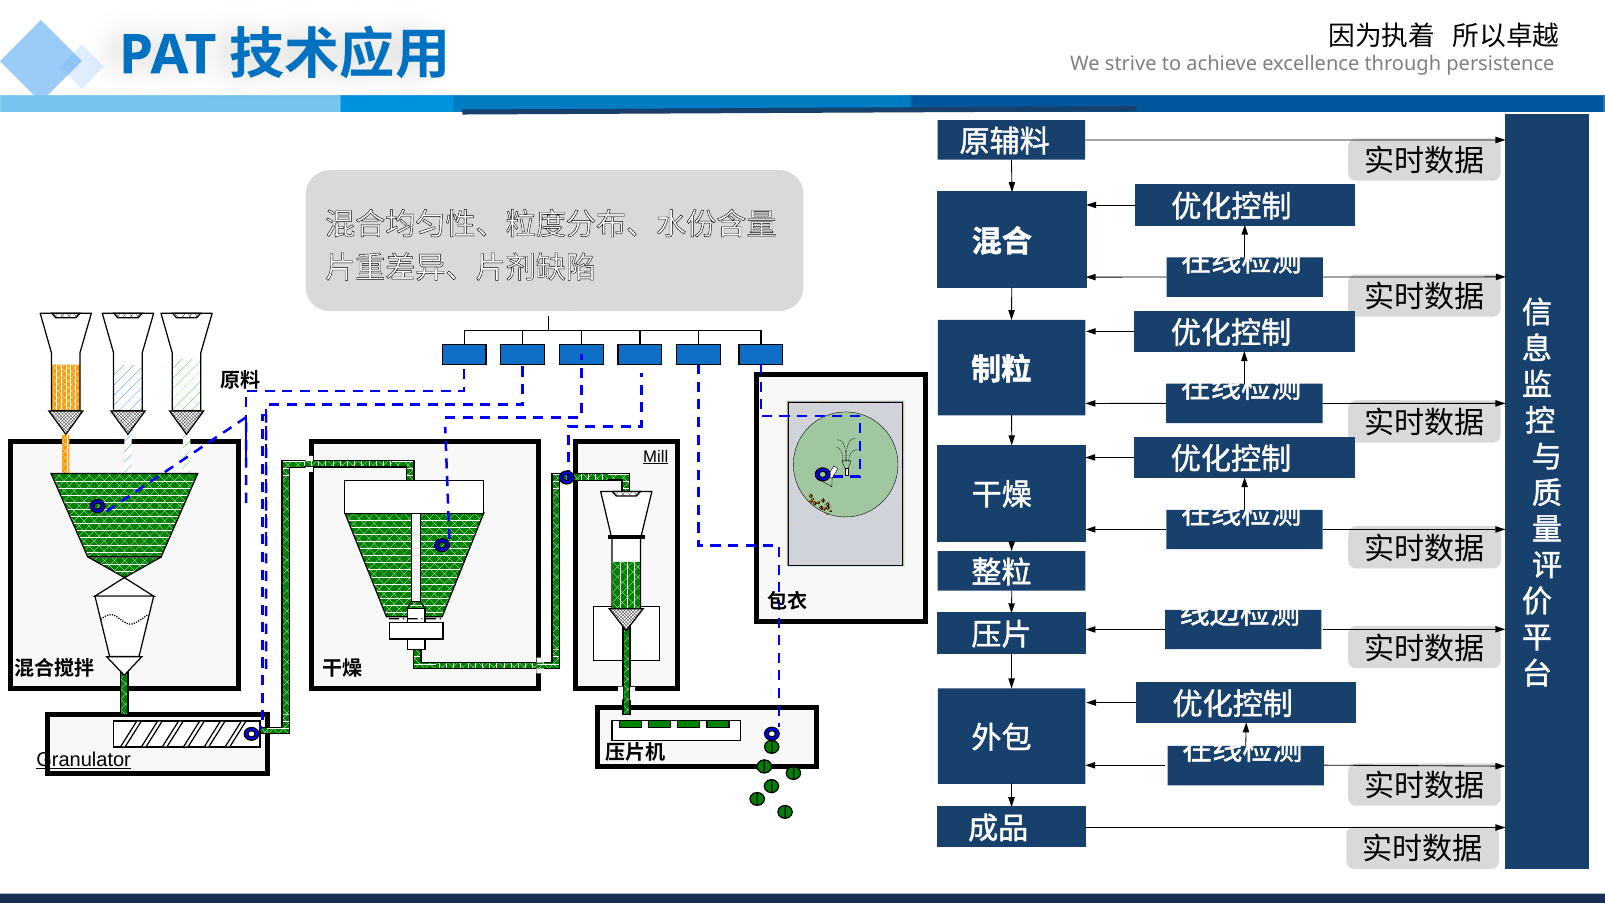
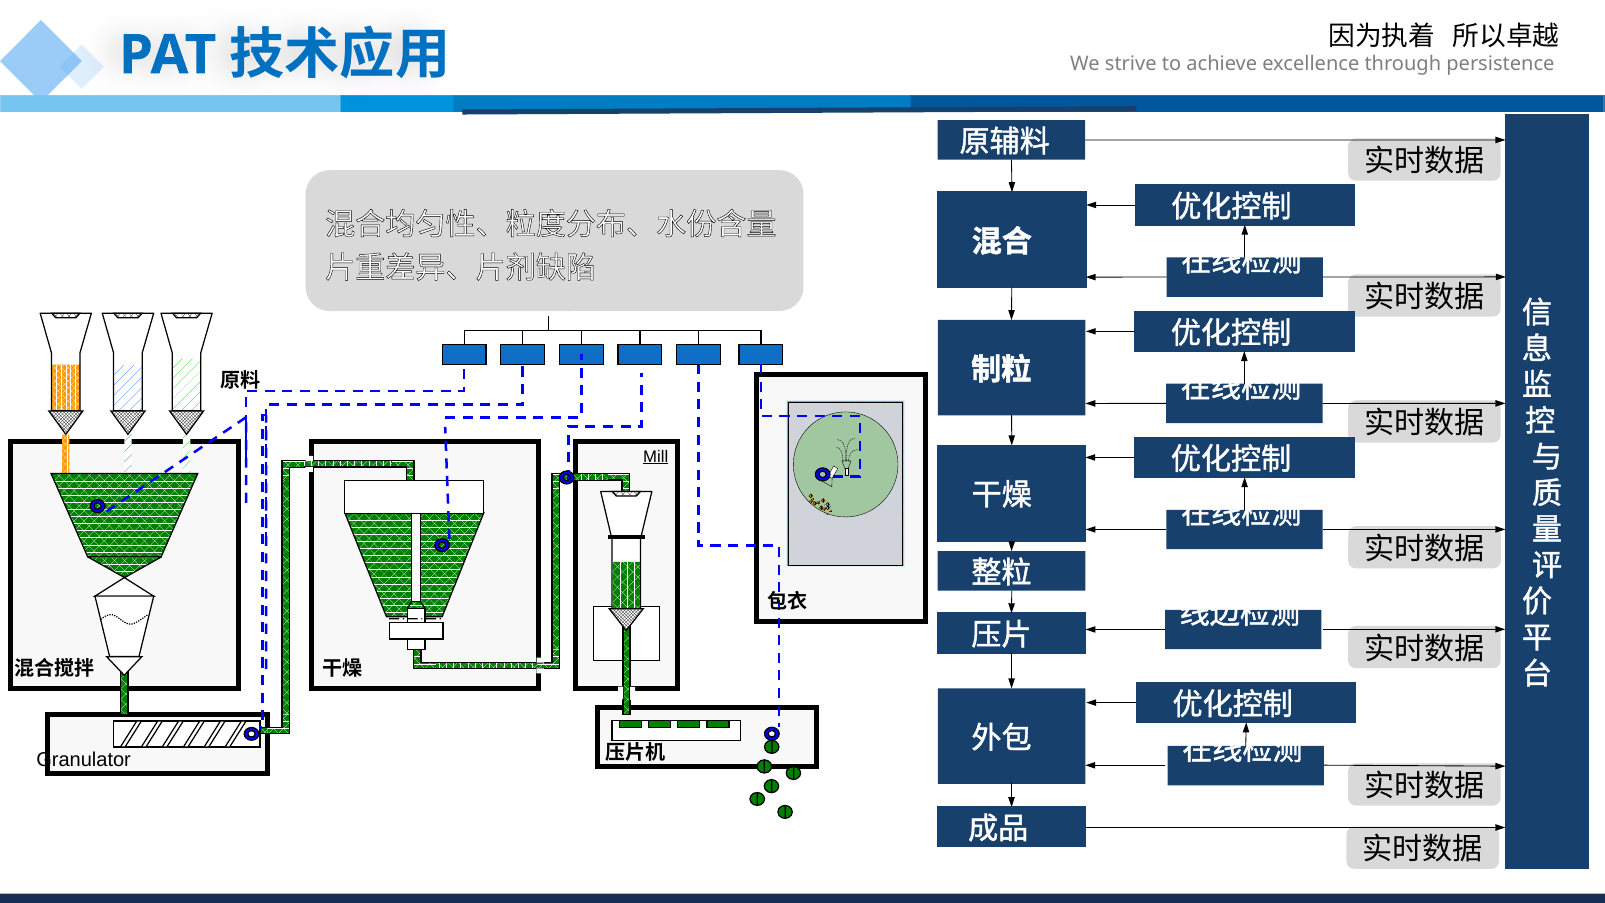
Granulator underline: present -> none (84, 759)
